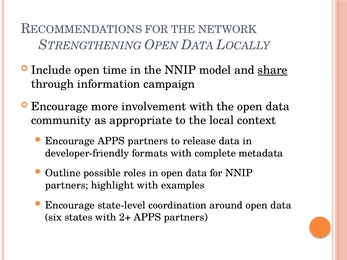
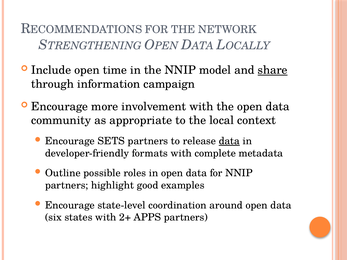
Encourage APPS: APPS -> SETS (111, 141)
data underline: none -> present (229, 141)
highlight with: with -> good (148, 185)
